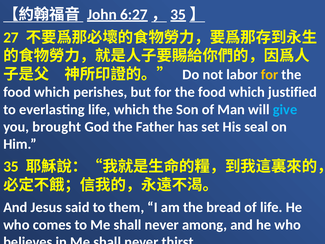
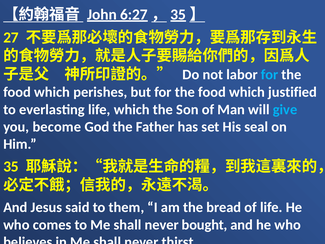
for colour: yellow -> light blue (270, 75)
brought: brought -> become (57, 127)
among: among -> bought (205, 225)
